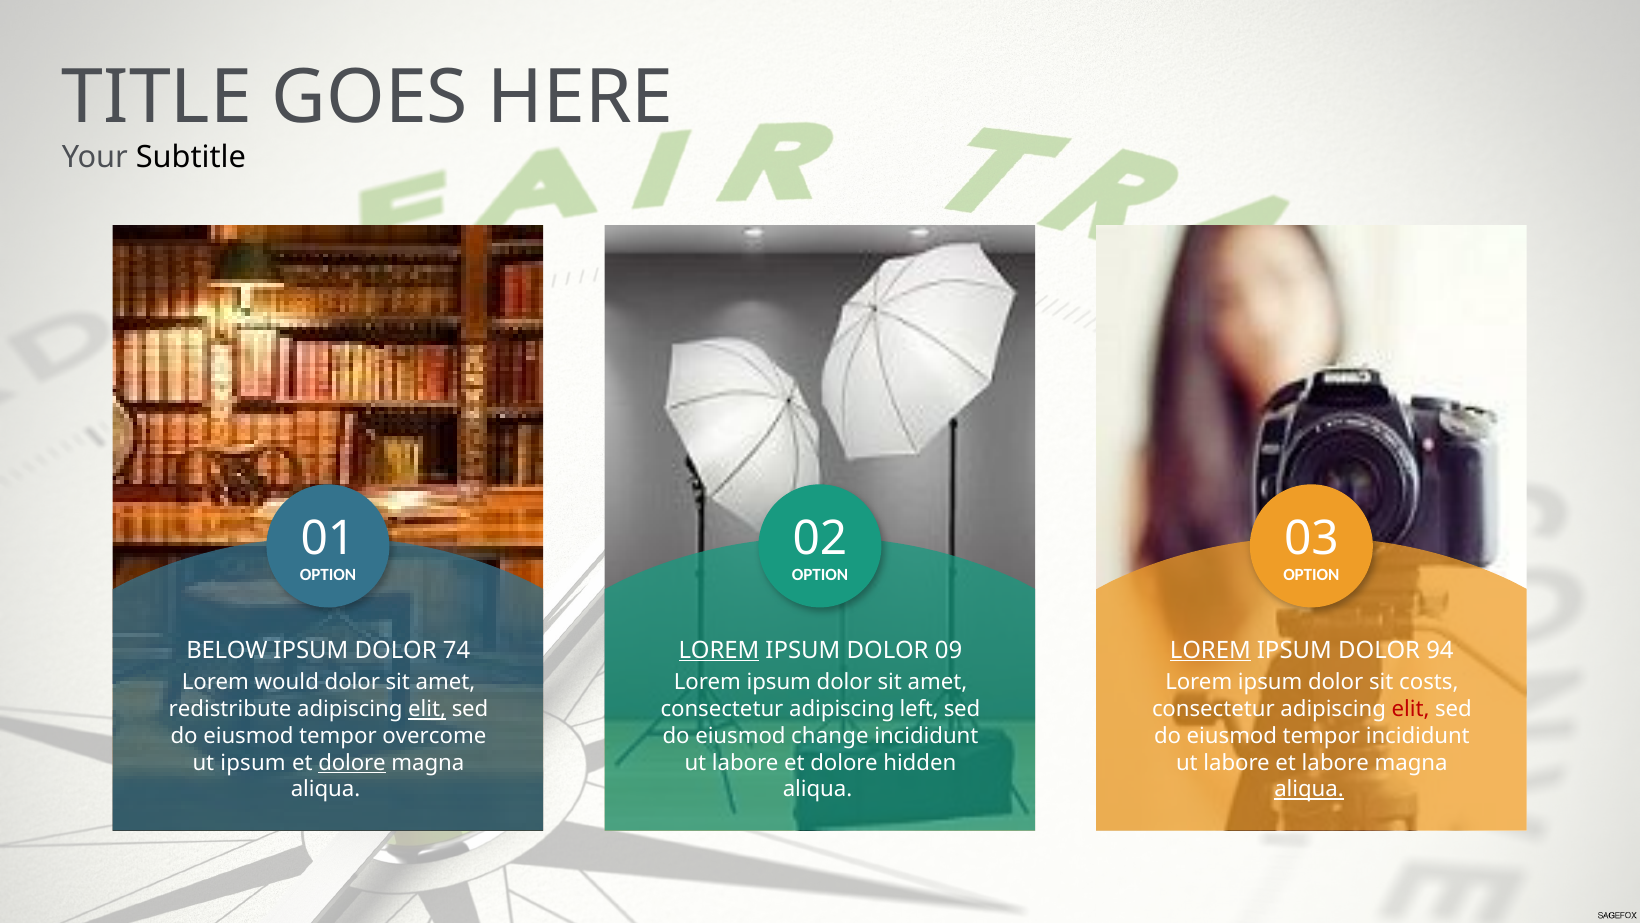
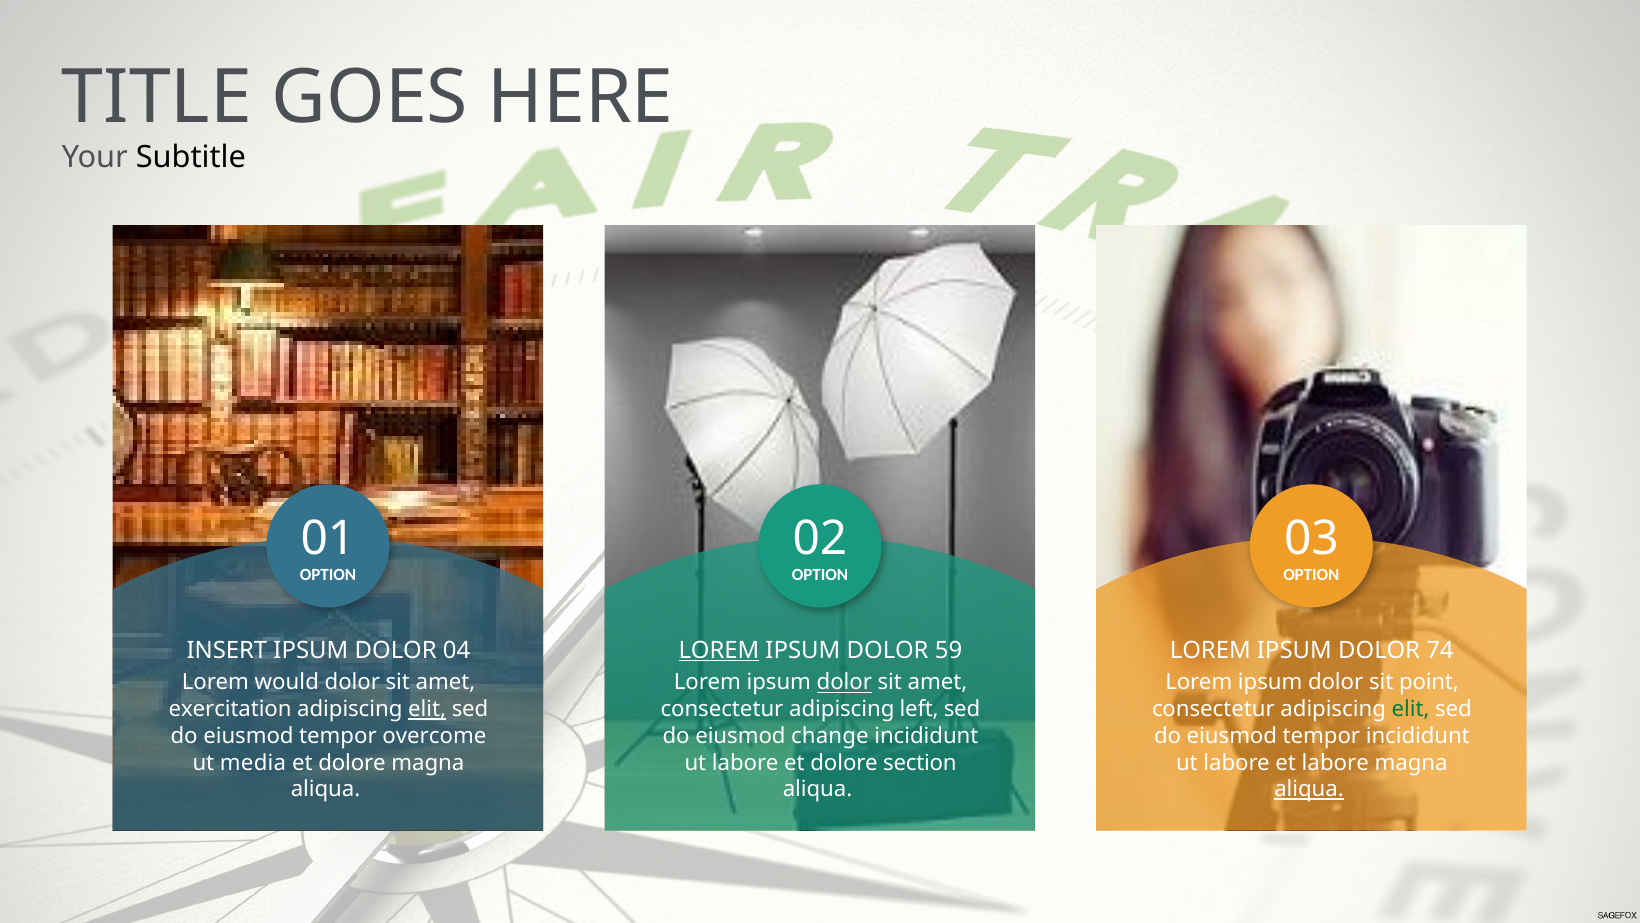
BELOW: BELOW -> INSERT (227, 650)
74: 74 -> 04 (457, 650)
09: 09 -> 59 (949, 650)
LOREM underline: present -> none (1210, 650)
94: 94 -> 74 (1440, 650)
dolor underline: none -> present (844, 682)
costs: costs -> point (1429, 682)
redistribute: redistribute -> exercitation (230, 709)
elit colour: red -> green (1411, 709)
ut ipsum: ipsum -> media (253, 762)
dolore underline: present -> none (352, 762)
hidden: hidden -> section (920, 762)
